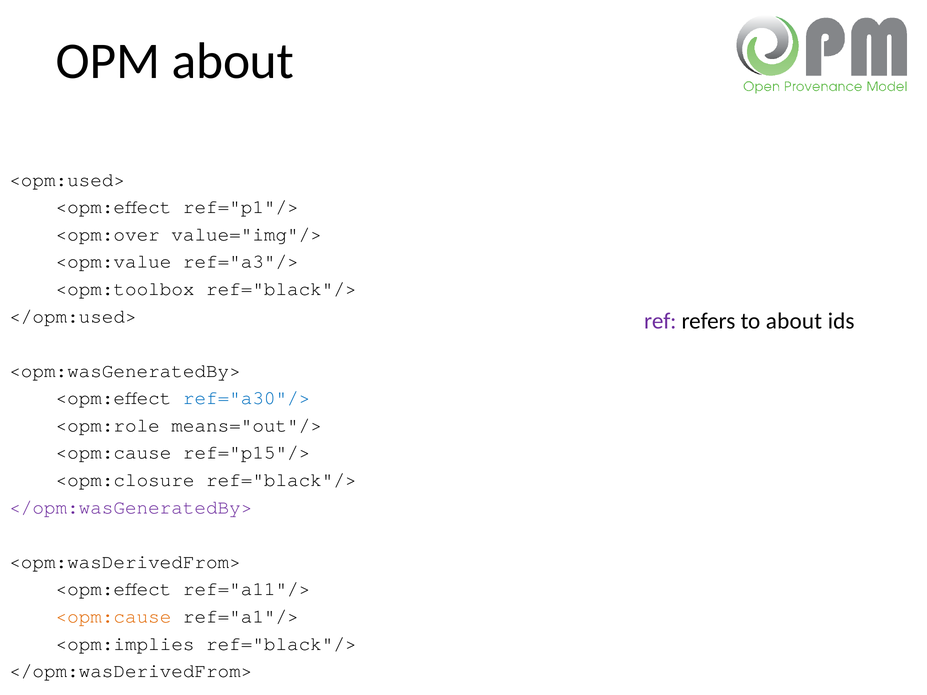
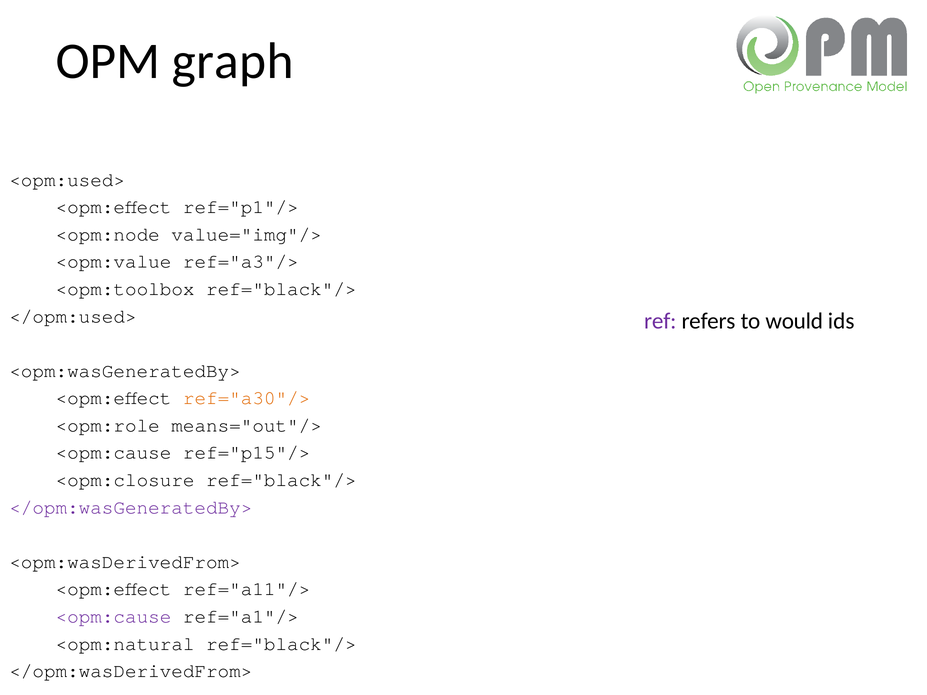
OPM about: about -> graph (233, 62)
<opm:over: <opm:over -> <opm:node (108, 234)
to about: about -> would (794, 321)
ref="a30"/> colour: blue -> orange (247, 398)
<opm:cause colour: orange -> purple (114, 617)
<opm:implies: <opm:implies -> <opm:natural (125, 644)
